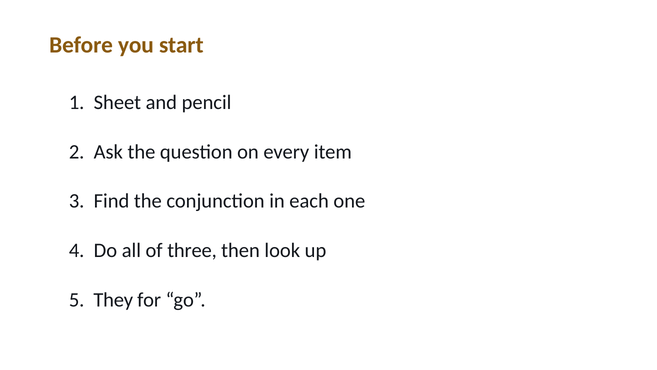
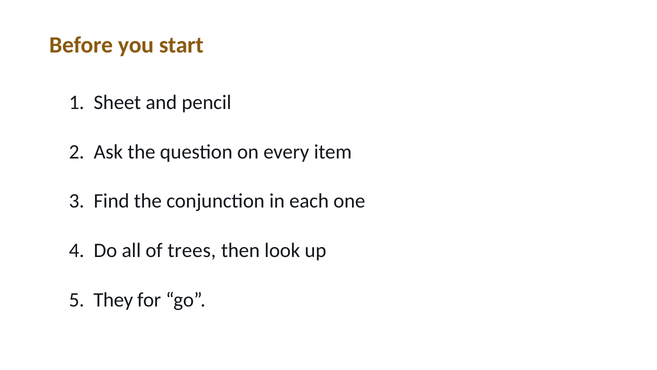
three: three -> trees (192, 250)
